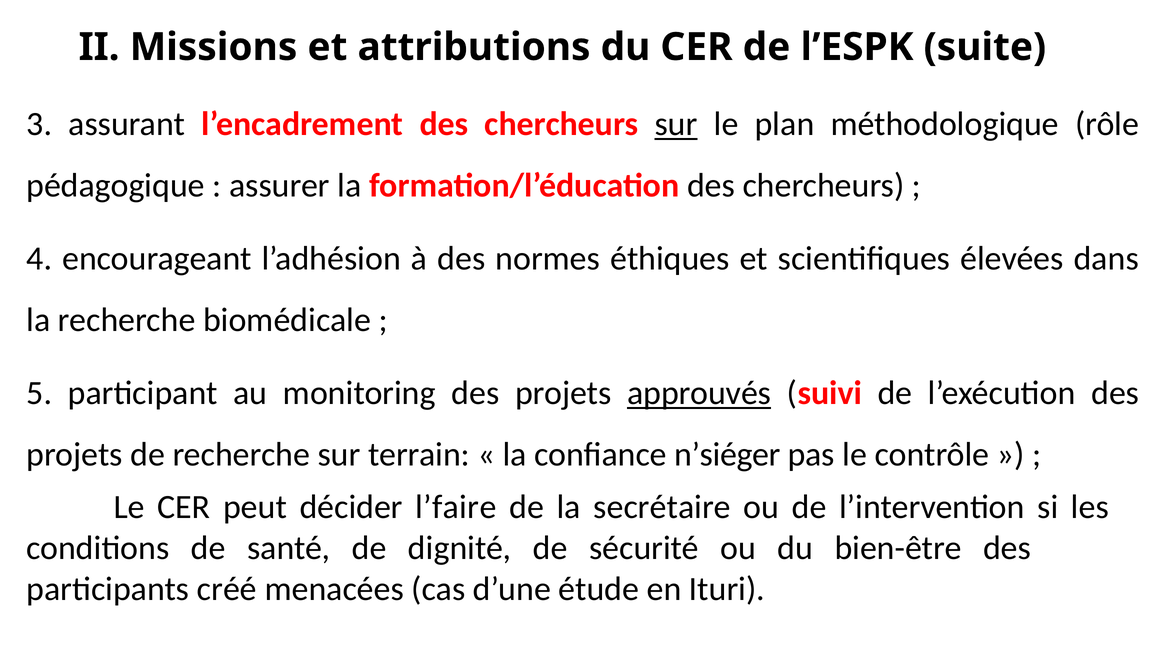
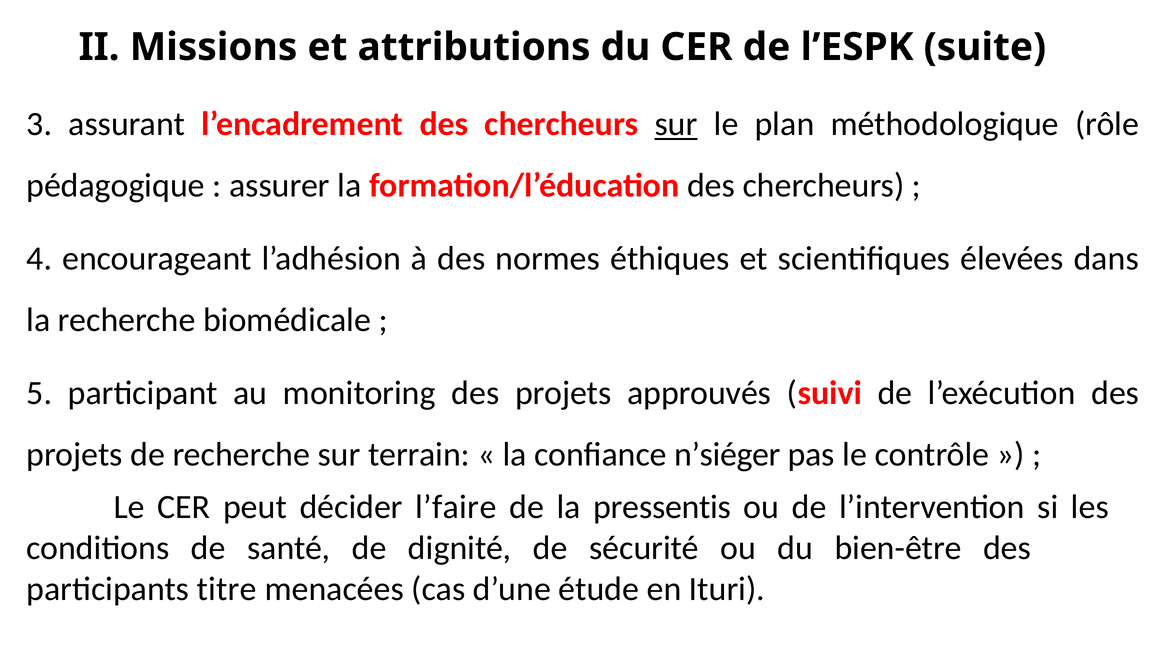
approuvés underline: present -> none (699, 393)
secrétaire: secrétaire -> pressentis (662, 507)
créé: créé -> titre (227, 589)
